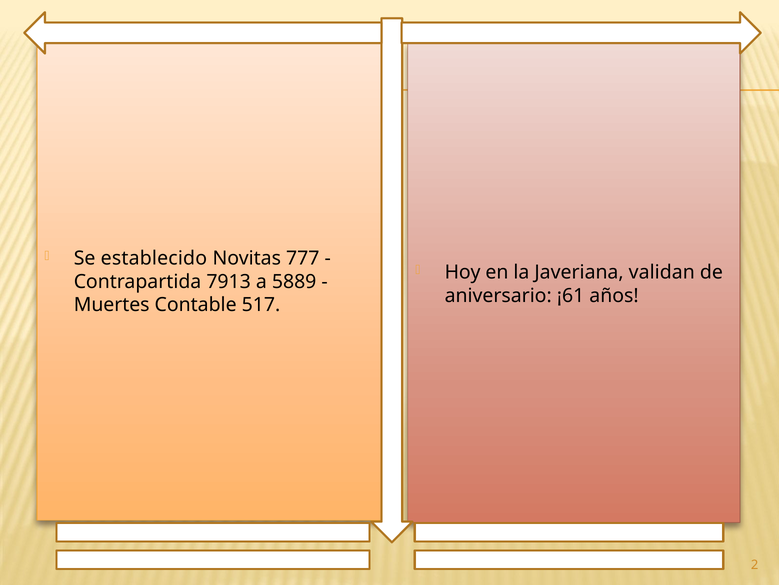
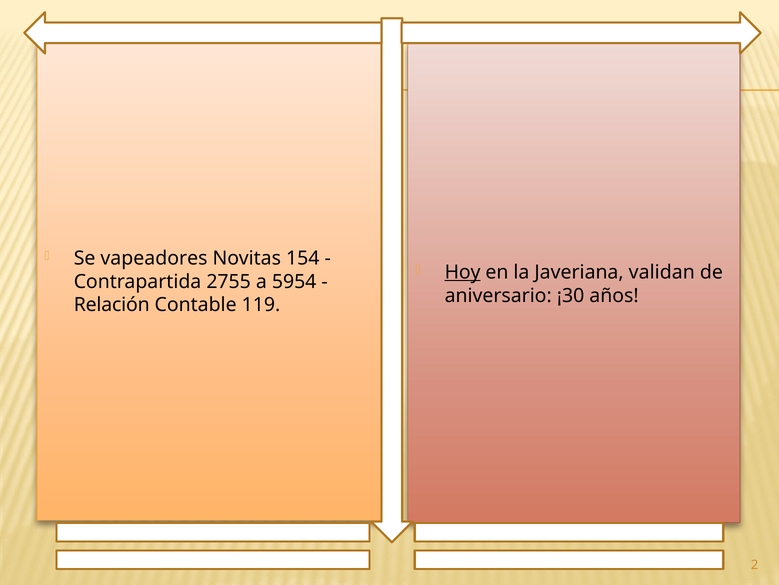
establecido: establecido -> vapeadores (154, 258)
777: 777 -> 154 (303, 258)
Hoy underline: none -> present (463, 272)
7913: 7913 -> 2755 (229, 281)
5889: 5889 -> 5954 (294, 281)
¡61: ¡61 -> ¡30 (571, 295)
Muertes: Muertes -> Relación (112, 305)
517: 517 -> 119 (261, 305)
